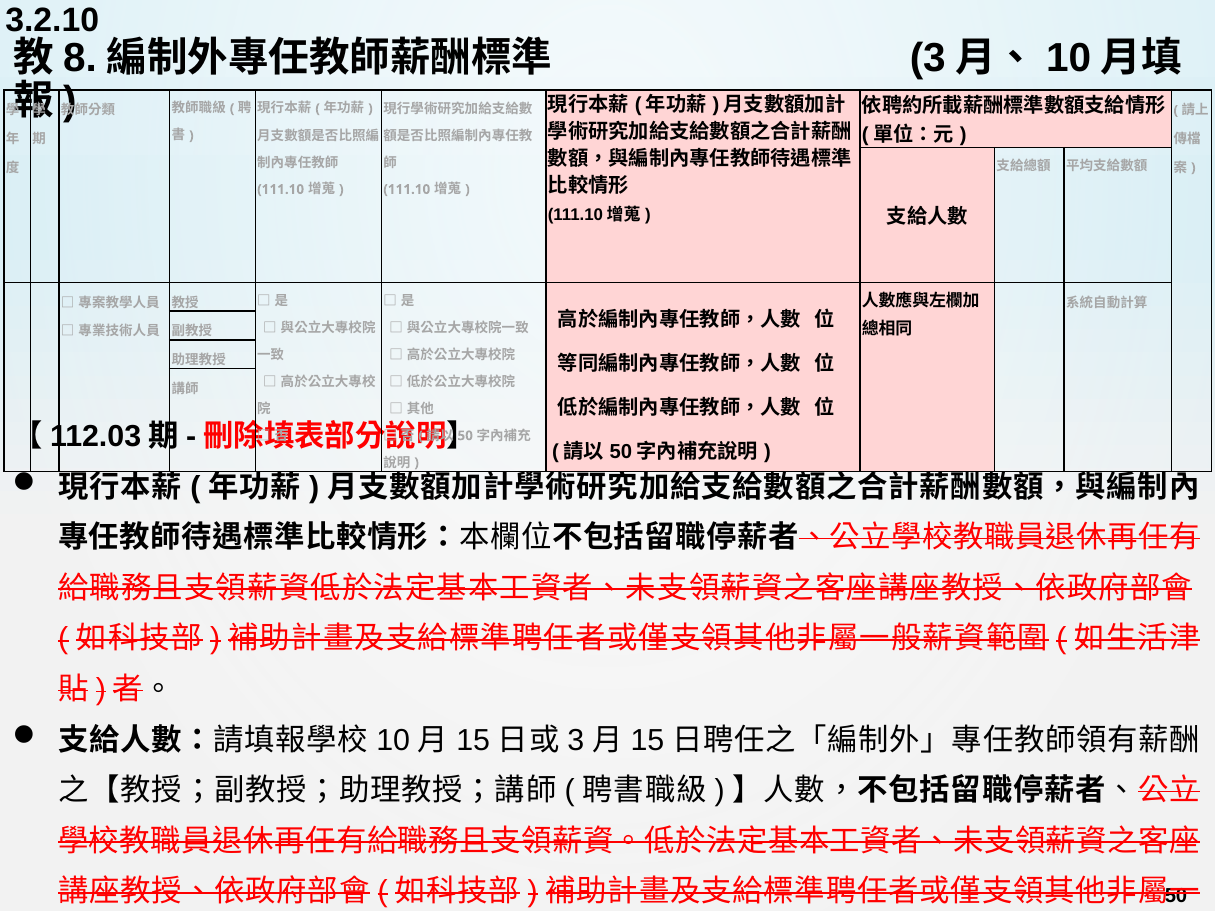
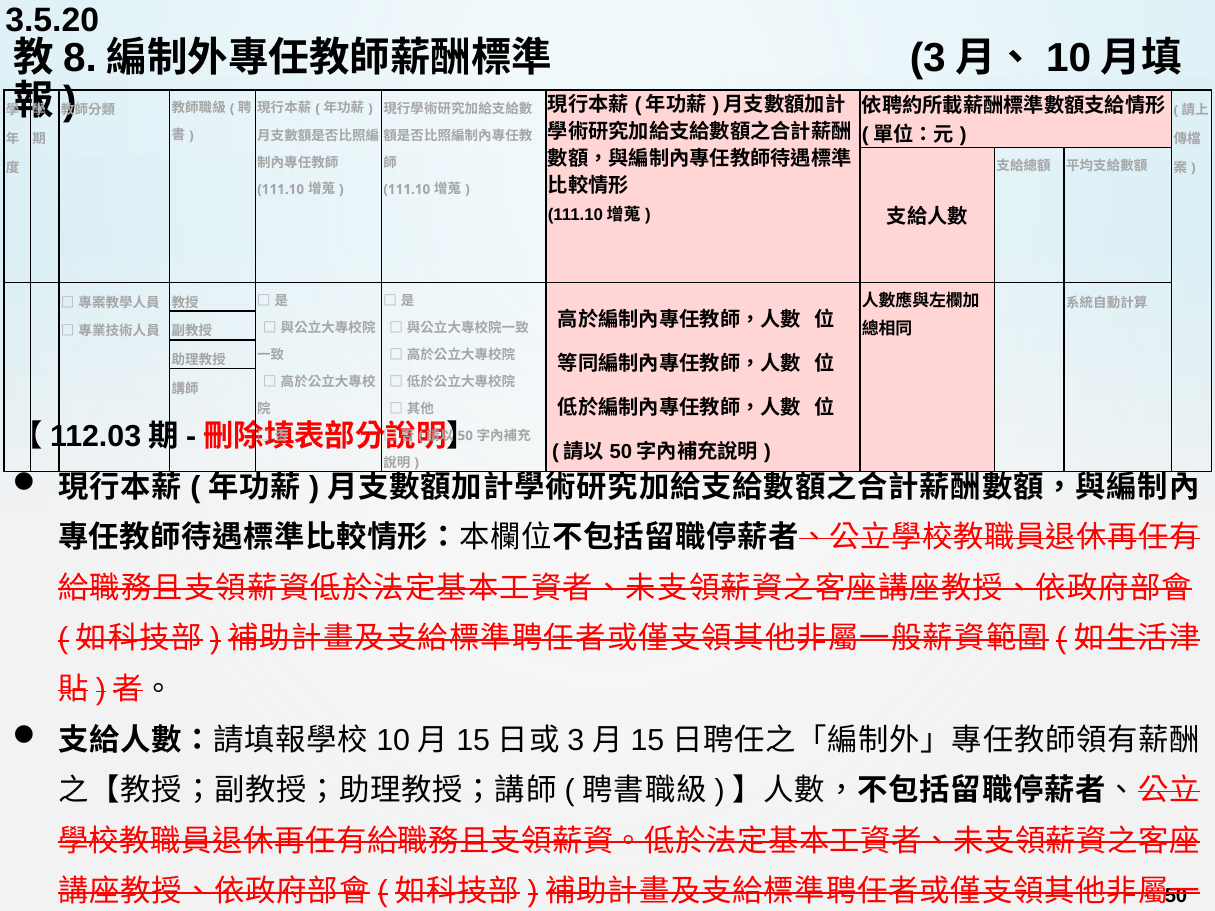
3.2.10: 3.2.10 -> 3.5.20 (52, 20)
